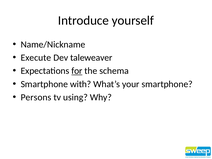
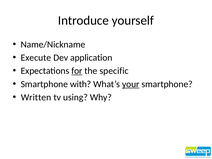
taleweaver: taleweaver -> application (91, 58)
schema: schema -> specific (114, 71)
your underline: none -> present (131, 84)
Persons: Persons -> Written (36, 97)
